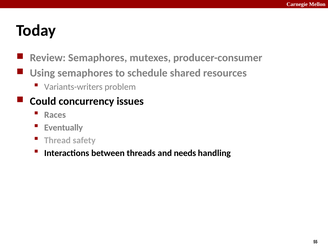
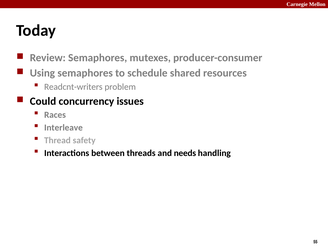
Variants-writers: Variants-writers -> Readcnt-writers (73, 87)
Eventually: Eventually -> Interleave (63, 128)
